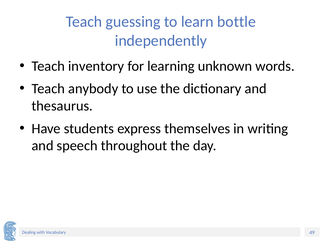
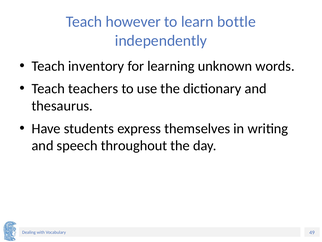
guessing: guessing -> however (133, 22)
anybody: anybody -> teachers (93, 89)
